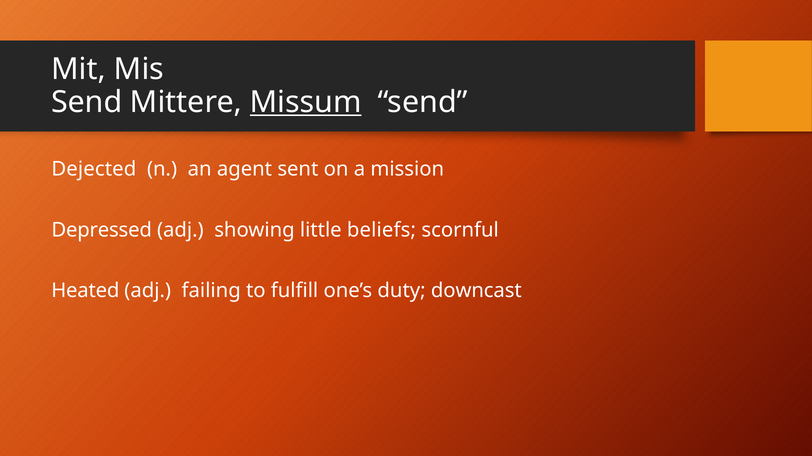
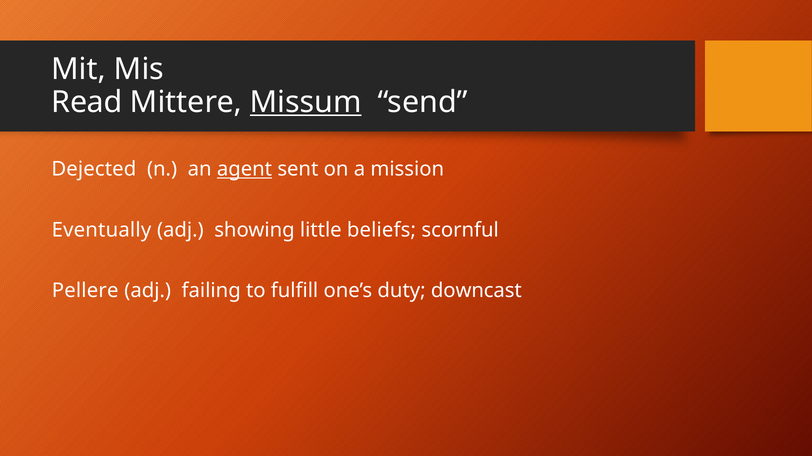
Send: Send -> Read (87, 102)
agent underline: none -> present (244, 170)
Depressed: Depressed -> Eventually (101, 230)
Heated: Heated -> Pellere (85, 291)
